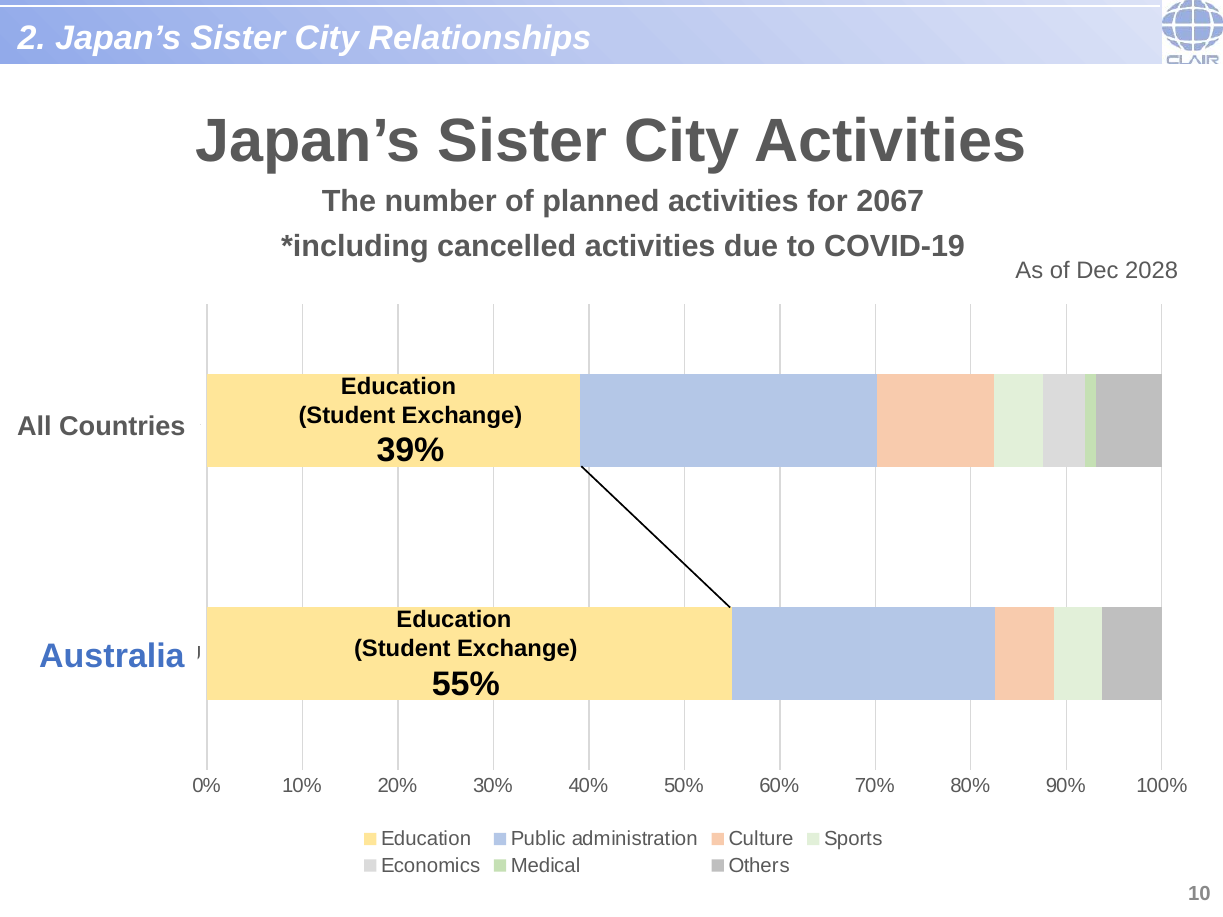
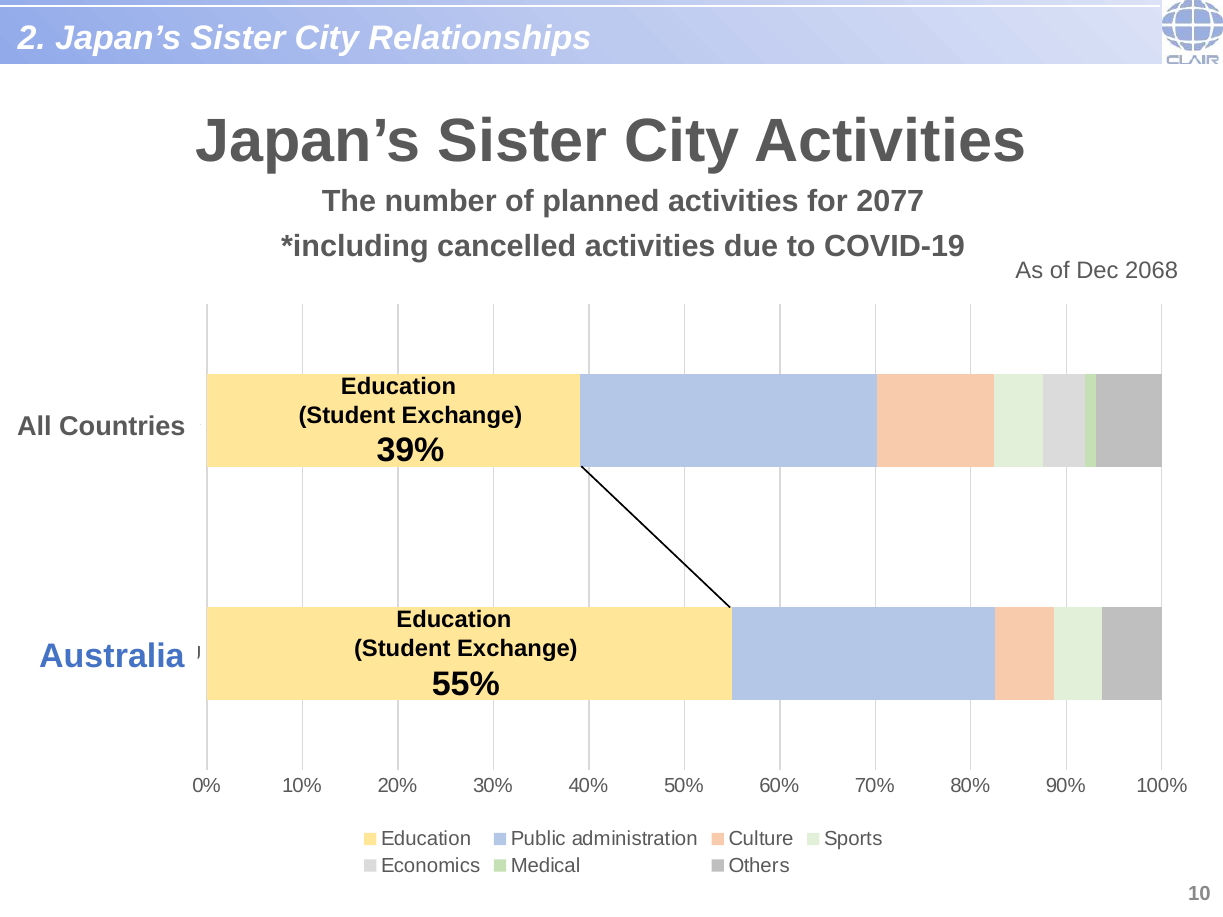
2067: 2067 -> 2077 (890, 201)
2028: 2028 -> 2068 (1152, 270)
